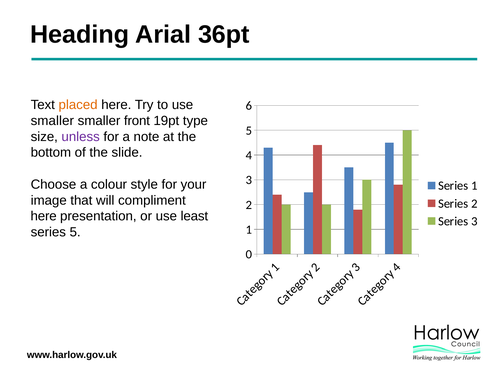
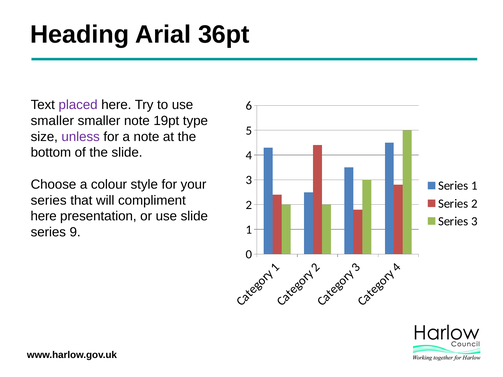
placed colour: orange -> purple (78, 105)
smaller front: front -> note (137, 121)
image: image -> series (49, 200)
use least: least -> slide (194, 216)
series 5: 5 -> 9 (75, 232)
